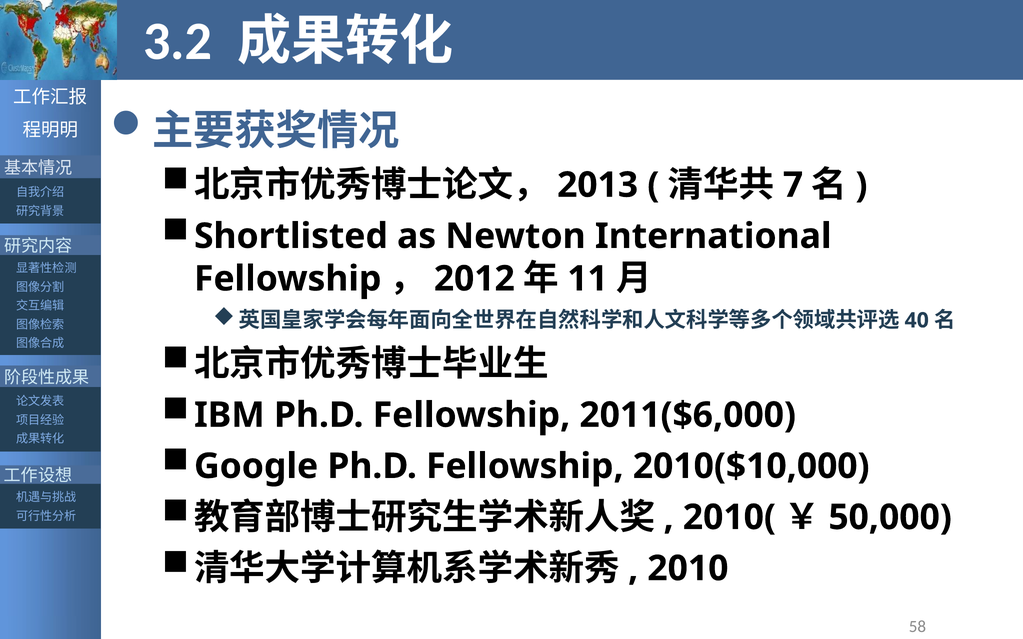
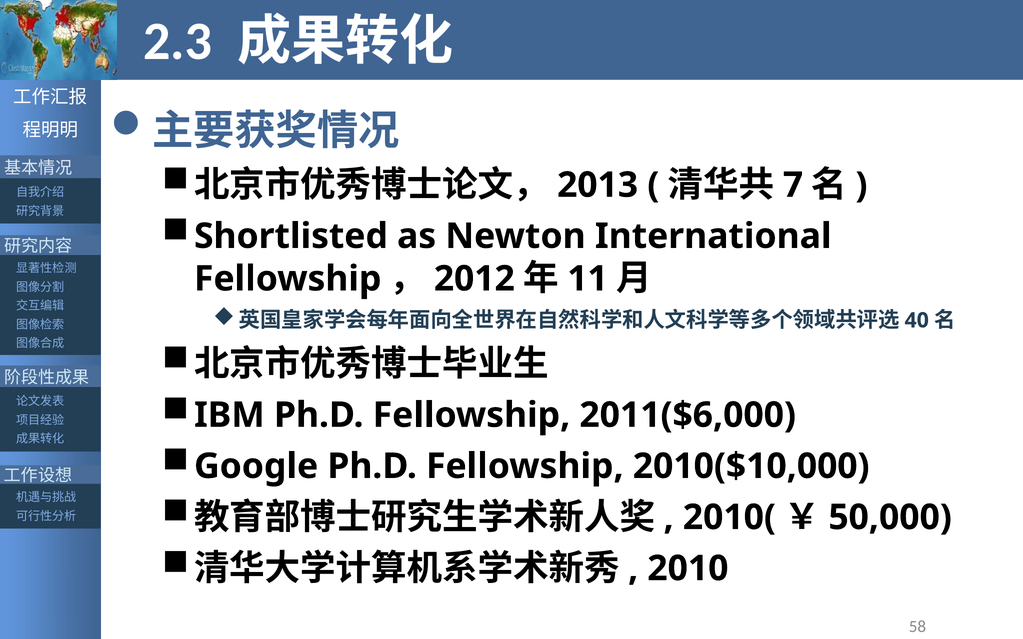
3.2: 3.2 -> 2.3 (178, 41)
